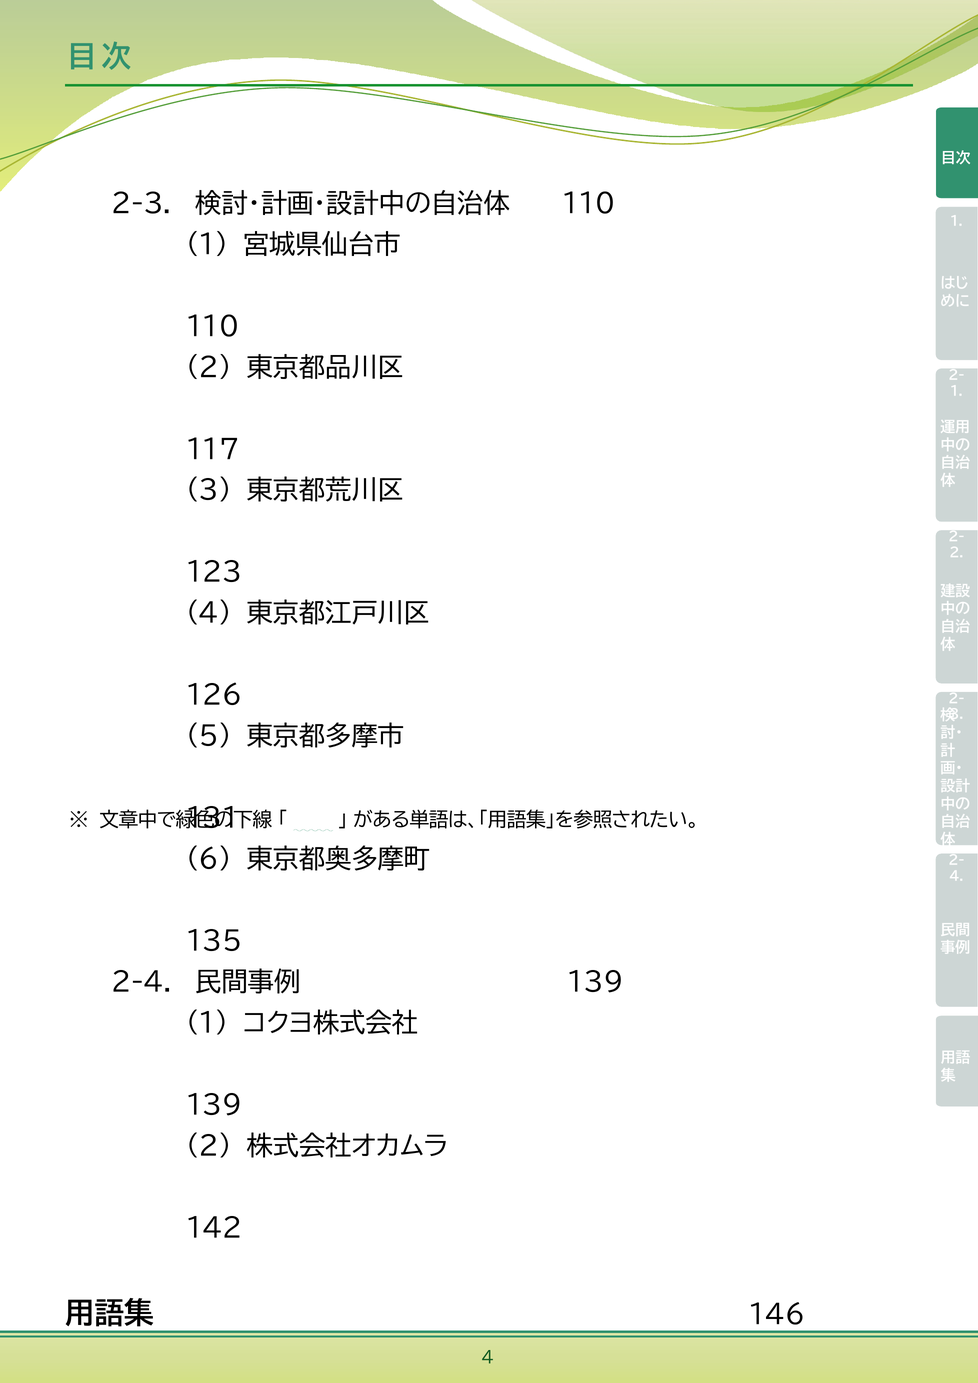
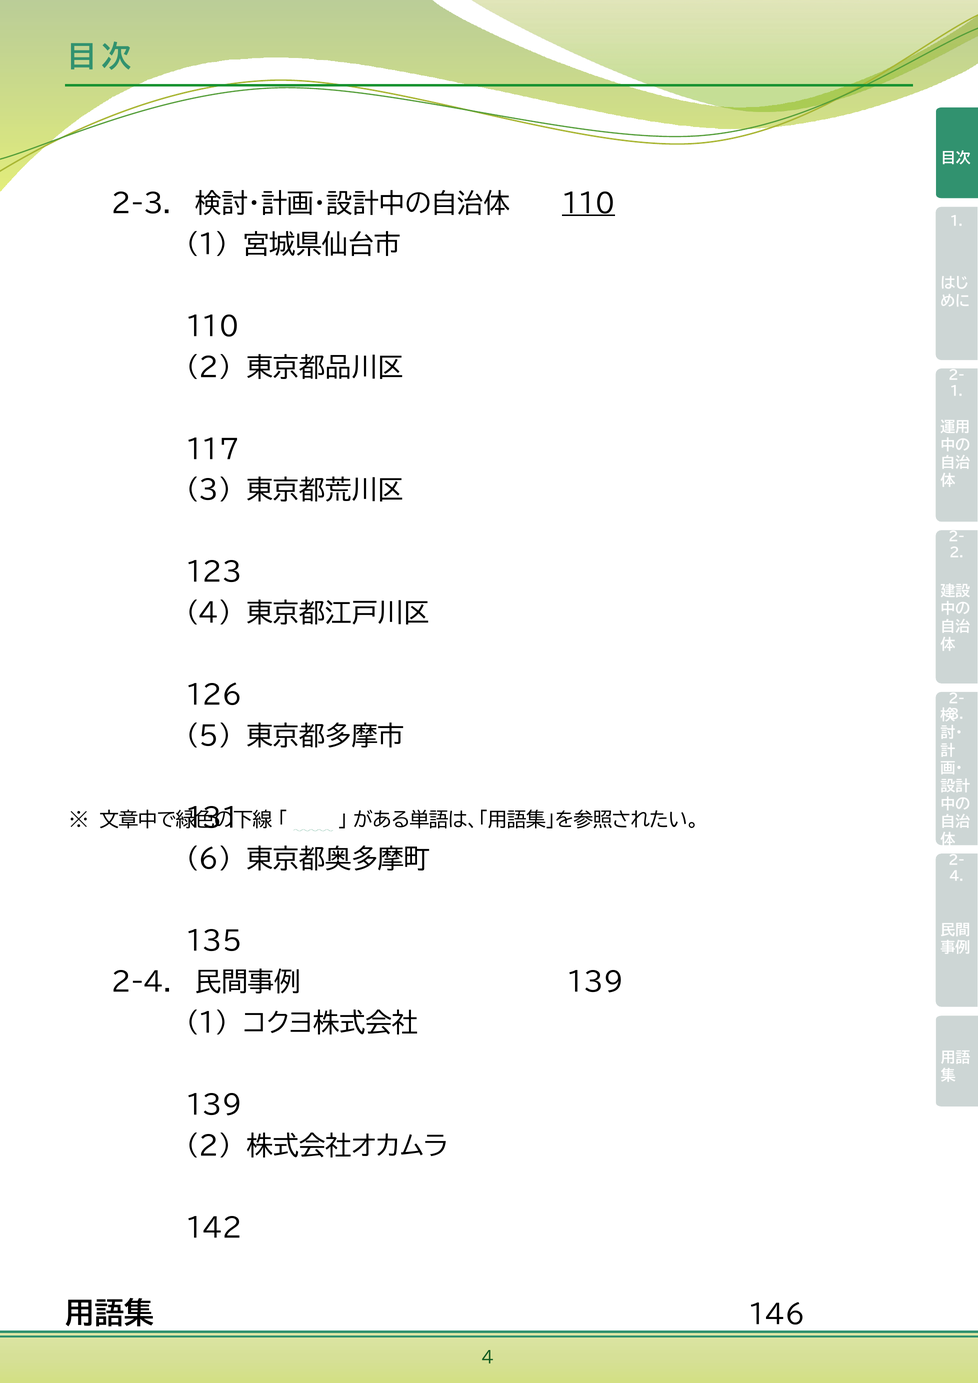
110 underline: none -> present (589, 204)
